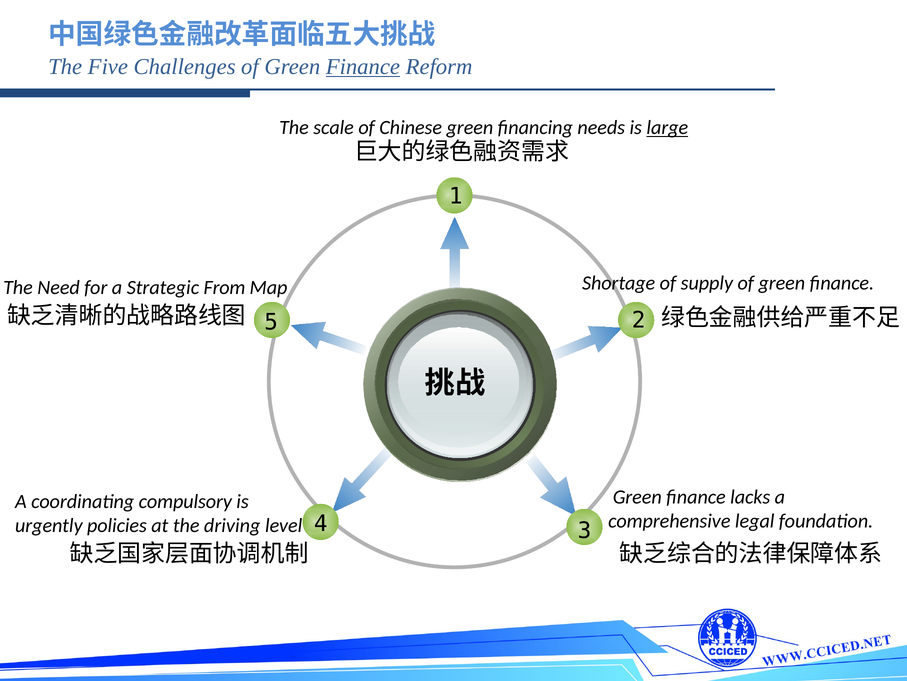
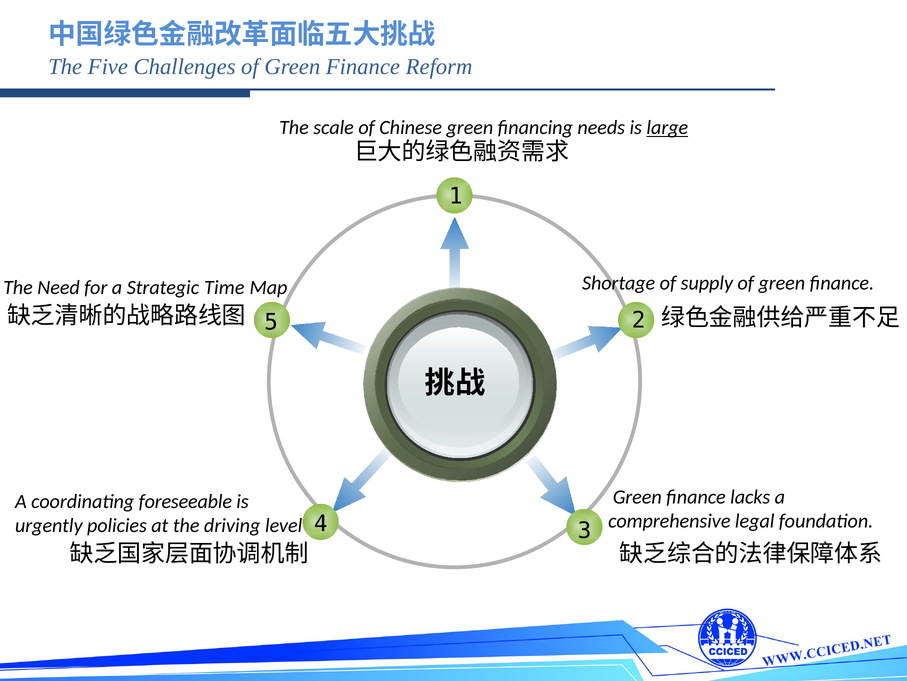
Finance underline: present -> none (363, 67)
From: From -> Time (224, 287)
compulsory: compulsory -> foreseeable (185, 501)
